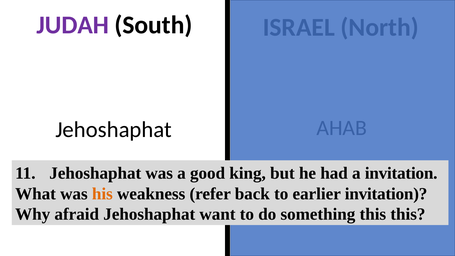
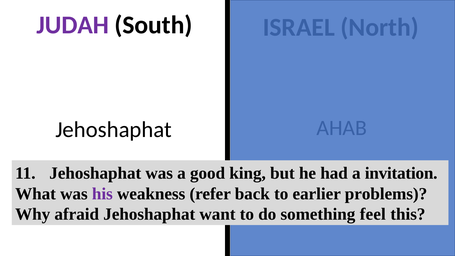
his colour: orange -> purple (102, 194)
earlier invitation: invitation -> problems (386, 194)
something this: this -> feel (373, 214)
